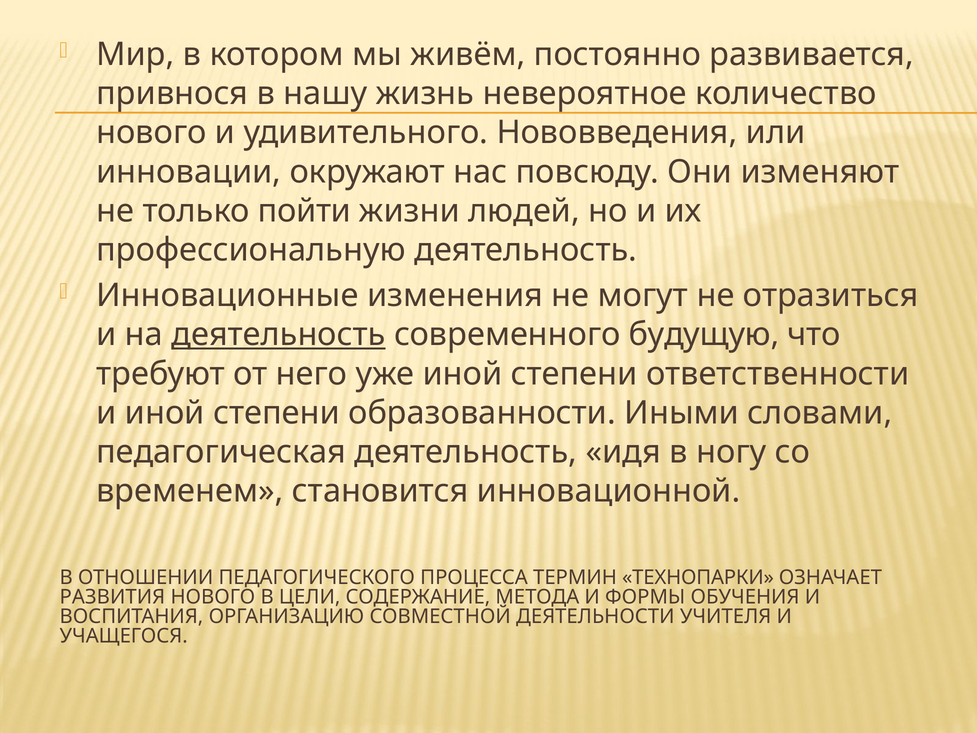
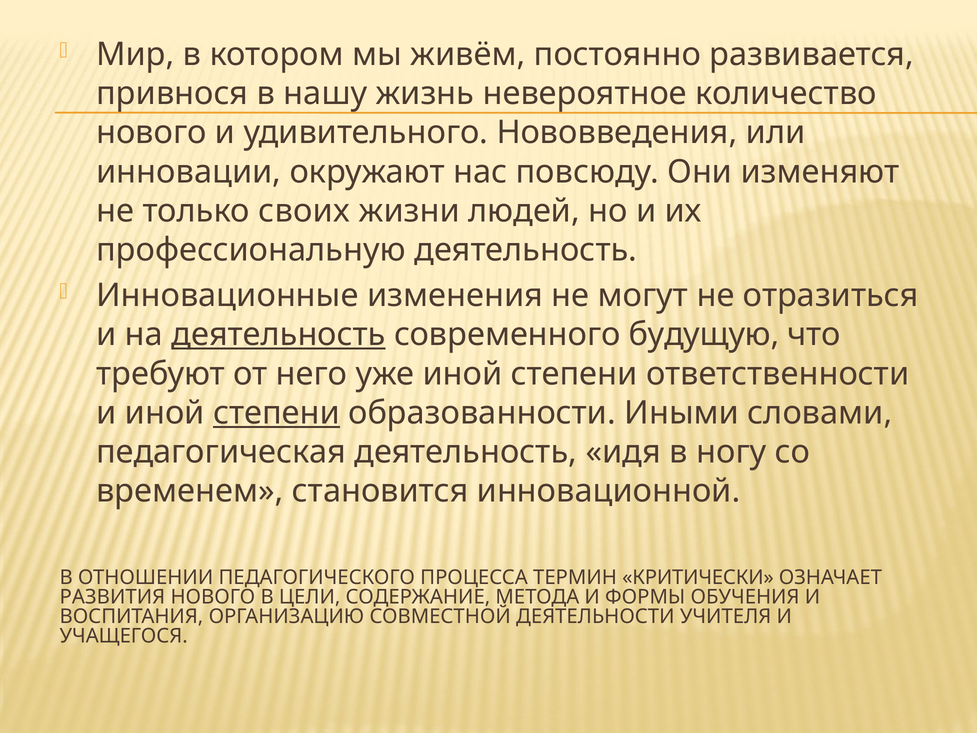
пойти: пойти -> своих (304, 211)
степени underline: none -> present (276, 413)
ТЕХНОПАРКИ: ТЕХНОПАРКИ -> КРИТИЧЕСКИ (698, 577)
